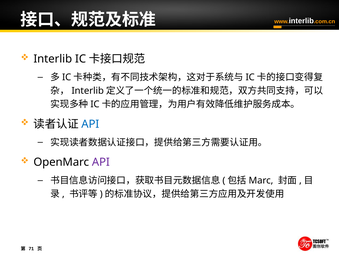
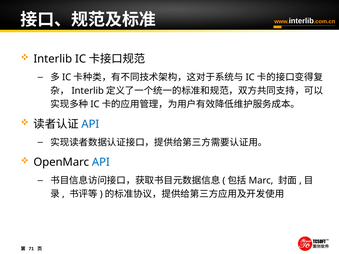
API colour: purple -> blue (101, 162)
